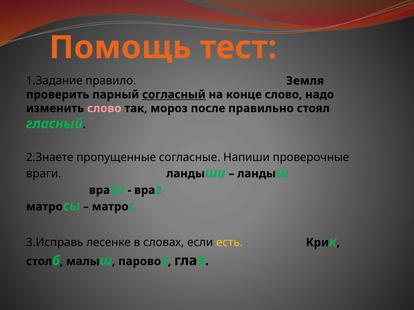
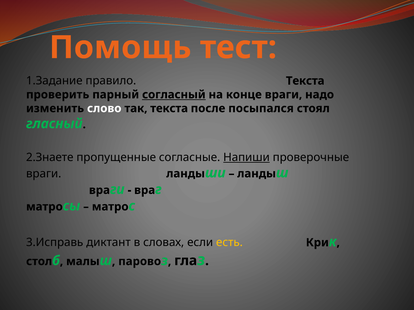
правило Земля: Земля -> Текста (305, 81)
конце слово: слово -> враги (283, 95)
слово colour: pink -> white (104, 109)
так мороз: мороз -> текста (169, 109)
правильно: правильно -> посыпался (261, 109)
Напиши underline: none -> present (246, 158)
лесенке: лесенке -> диктант (109, 243)
